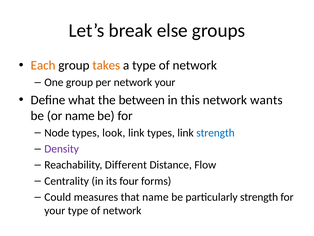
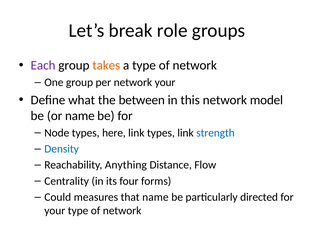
else: else -> role (172, 30)
Each colour: orange -> purple (43, 65)
wants: wants -> model (266, 100)
look: look -> here (114, 133)
Density colour: purple -> blue (62, 149)
Different: Different -> Anything (126, 165)
particularly strength: strength -> directed (259, 197)
